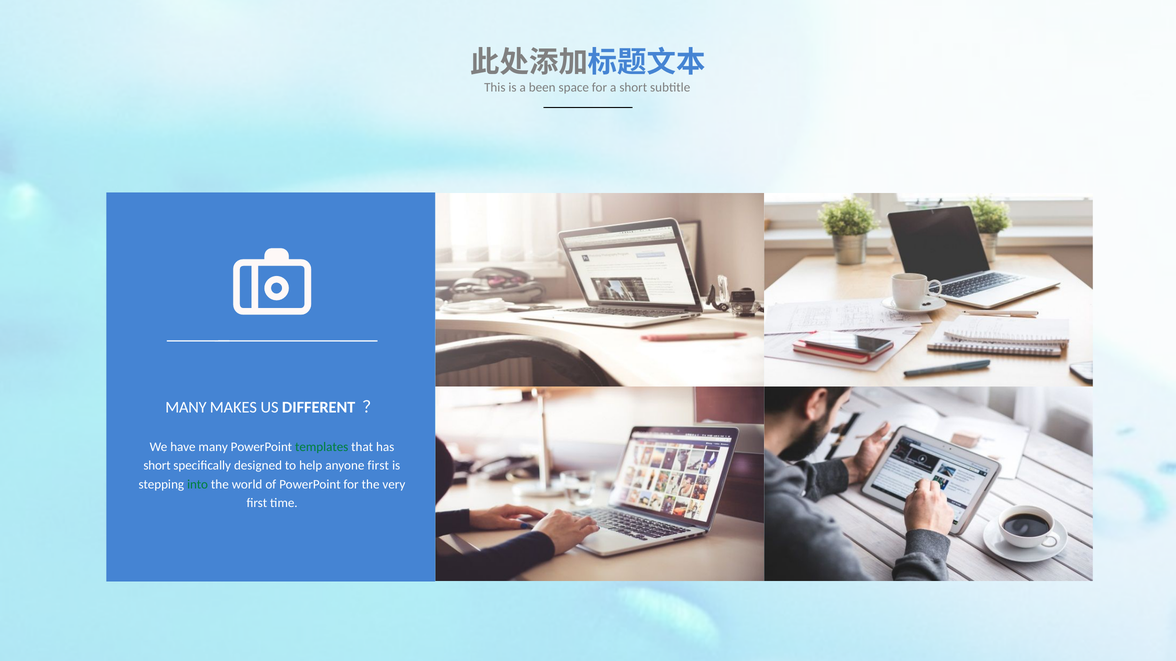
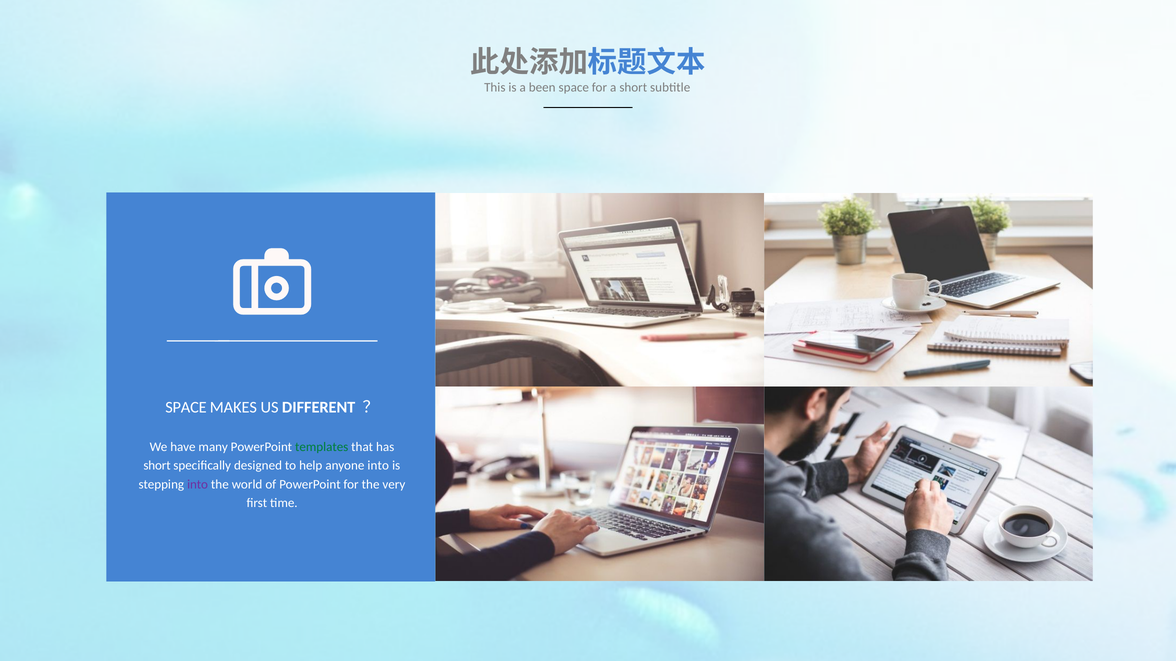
MANY: MANY -> SPACE (186, 408)
anyone first: first -> into (378, 466)
into colour: green -> purple (198, 485)
